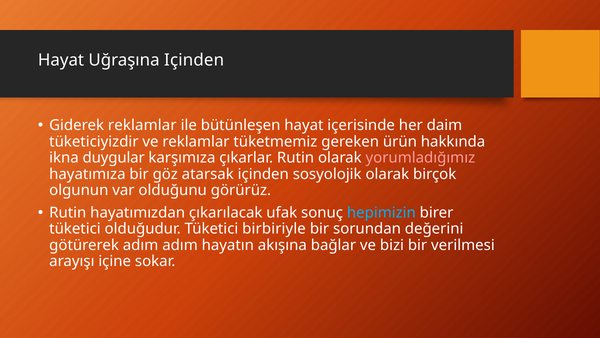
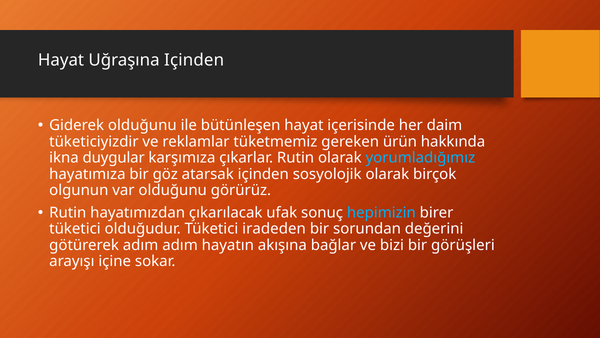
Giderek reklamlar: reklamlar -> olduğunu (142, 125)
yorumladığımız colour: pink -> light blue (420, 158)
birbiriyle: birbiriyle -> iradeden (274, 229)
verilmesi: verilmesi -> görüşleri (463, 245)
